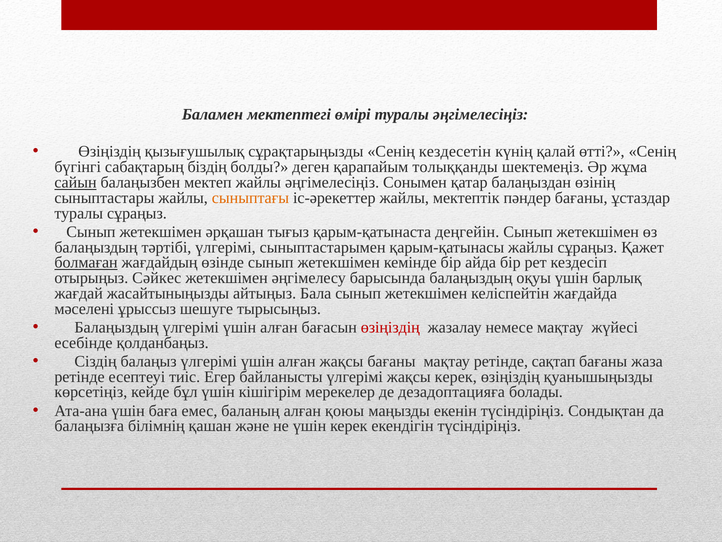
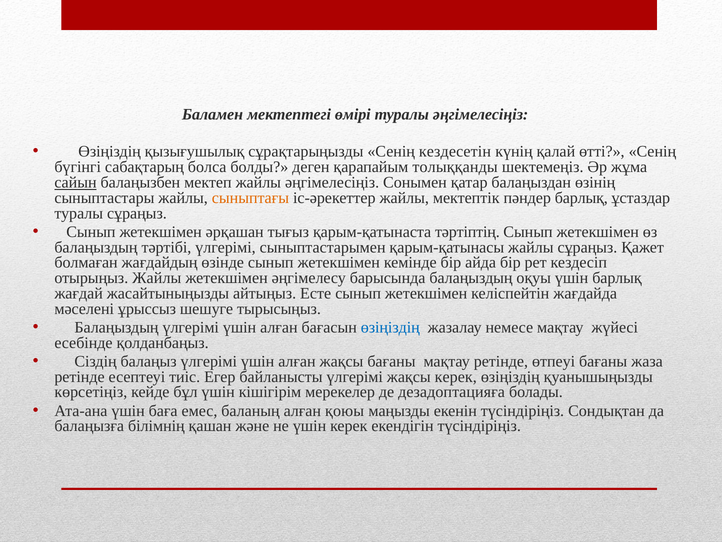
біздің: біздің -> болса (207, 167)
пәндер бағаны: бағаны -> барлық (581, 198)
деңгейін: деңгейін -> тәртіптің (467, 232)
болмаған underline: present -> none (86, 262)
отырыңыз Сәйкес: Сәйкес -> Жайлы (157, 278)
Бала: Бала -> Есте (316, 293)
өзіңіздің colour: red -> blue (390, 327)
сақтап: сақтап -> өтпеуі (554, 361)
